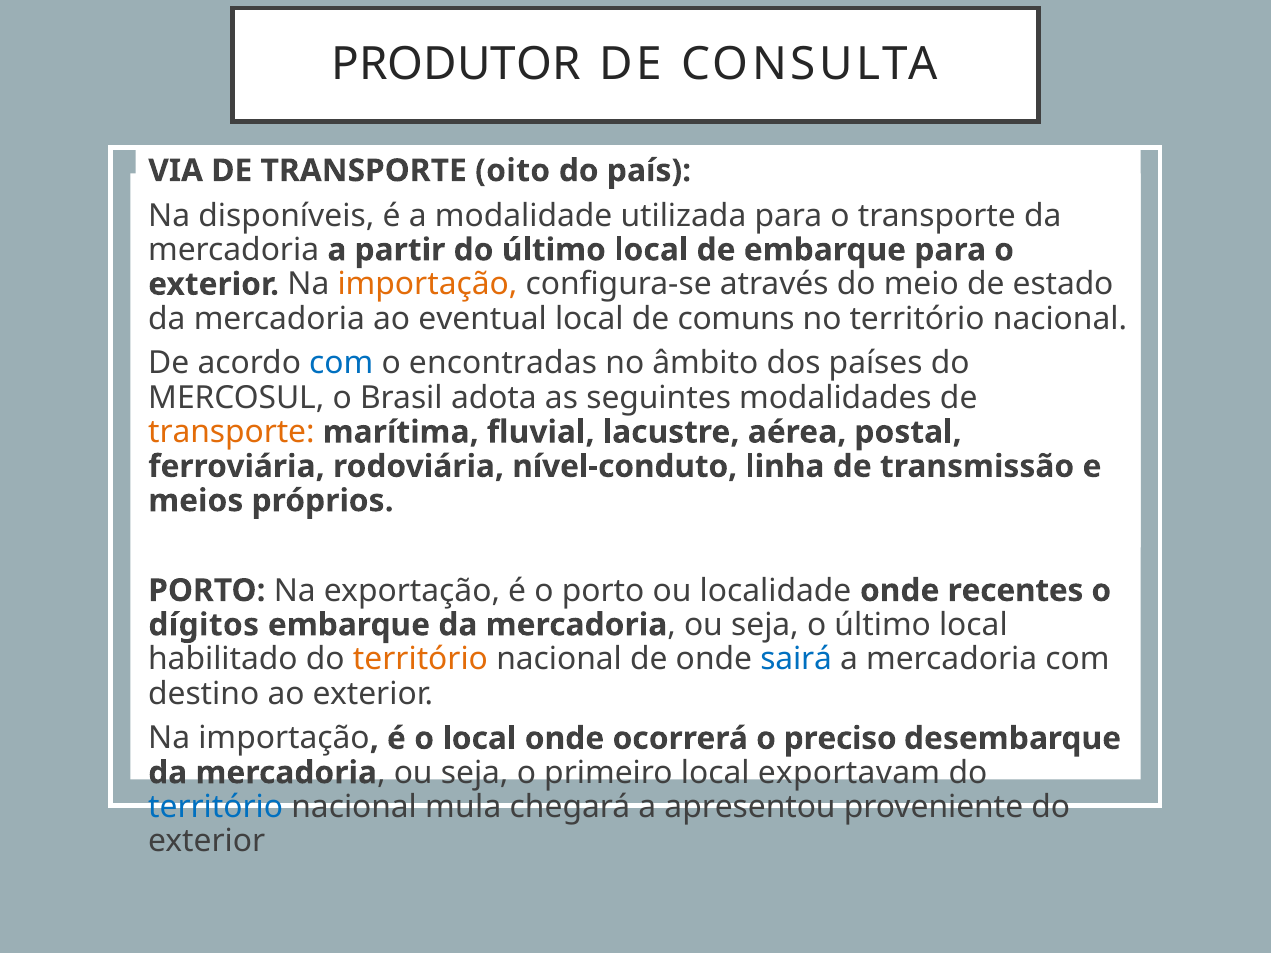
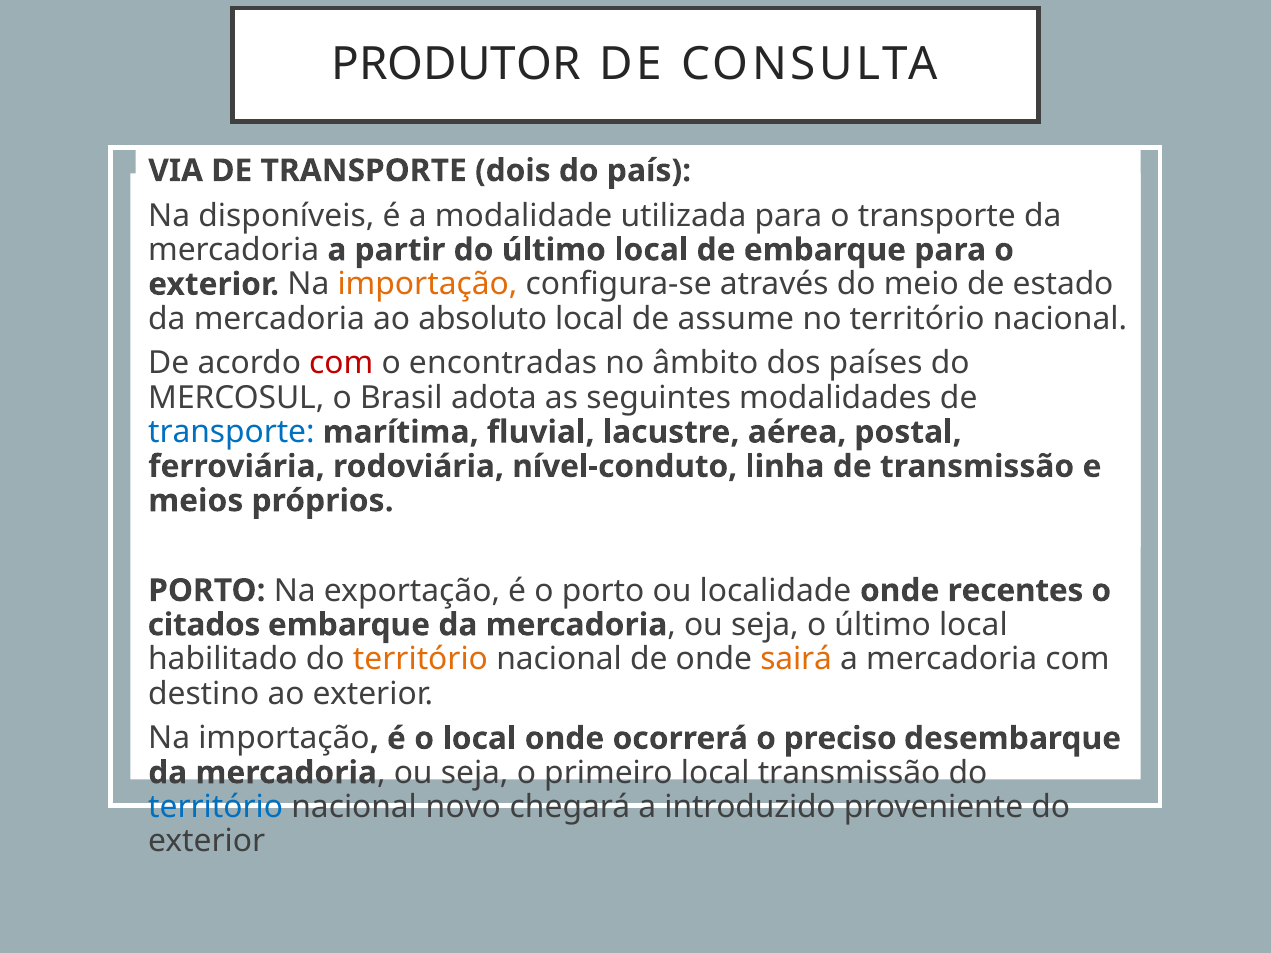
oito: oito -> dois (513, 171)
eventual: eventual -> absoluto (483, 319)
comuns: comuns -> assume (736, 319)
com colour: blue -> red (341, 364)
transporte colour: orange -> blue (231, 432)
dígitos: dígitos -> citados (204, 625)
sairá colour: blue -> orange (796, 659)
local exportavam: exportavam -> transmissão (849, 773)
mula: mula -> novo (463, 807)
apresentou: apresentou -> introduzido (750, 807)
